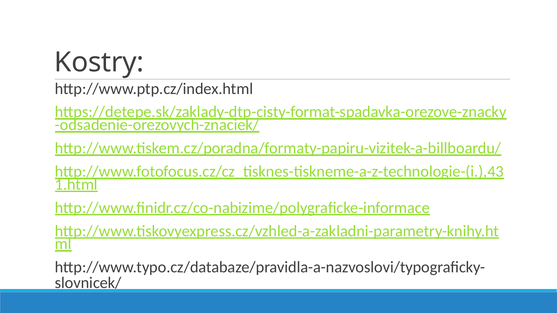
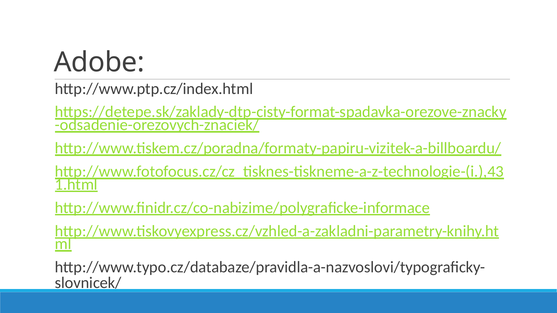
Kostry: Kostry -> Adobe (99, 62)
